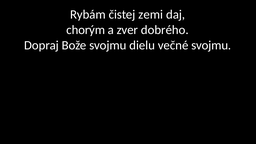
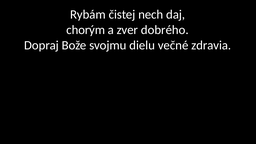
zemi: zemi -> nech (151, 15)
večné svojmu: svojmu -> zdravia (211, 45)
